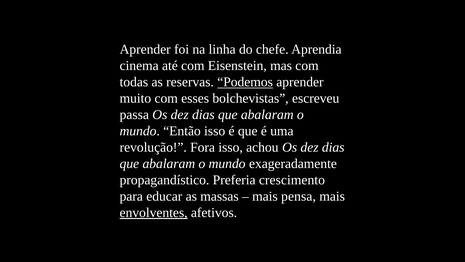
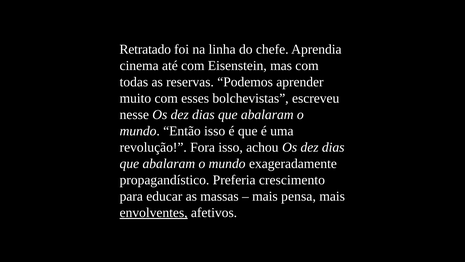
Aprender: Aprender -> Retratado (145, 49)
Podemos underline: present -> none (245, 82)
passa: passa -> nesse (134, 115)
